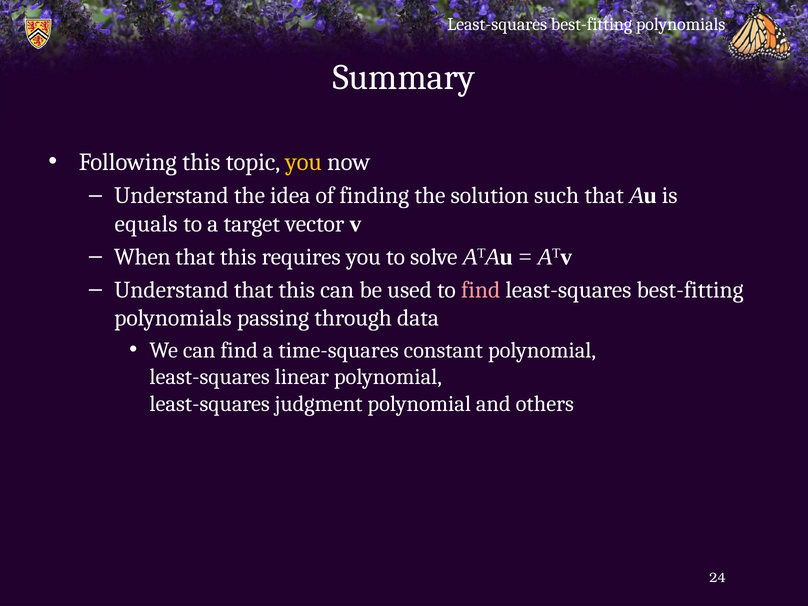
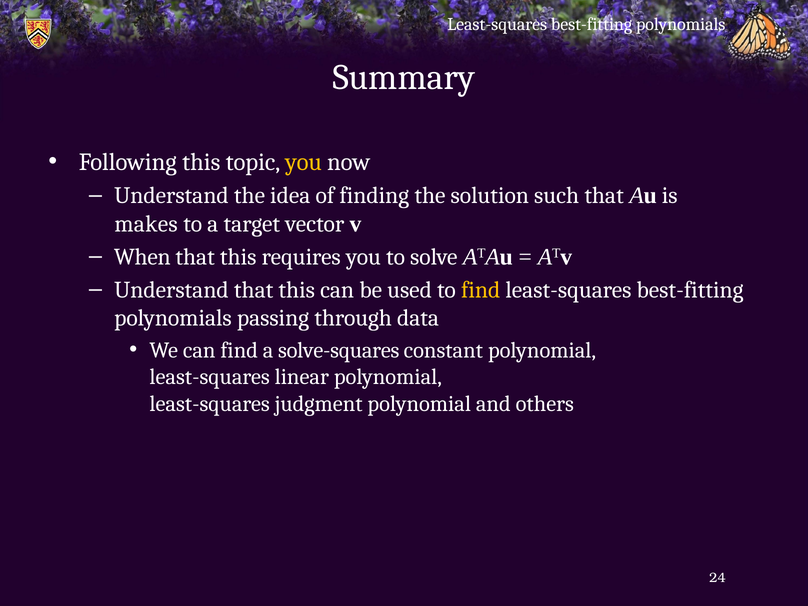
equals: equals -> makes (146, 224)
find colour: pink -> yellow (481, 290)
time-squares: time-squares -> solve-squares (339, 350)
